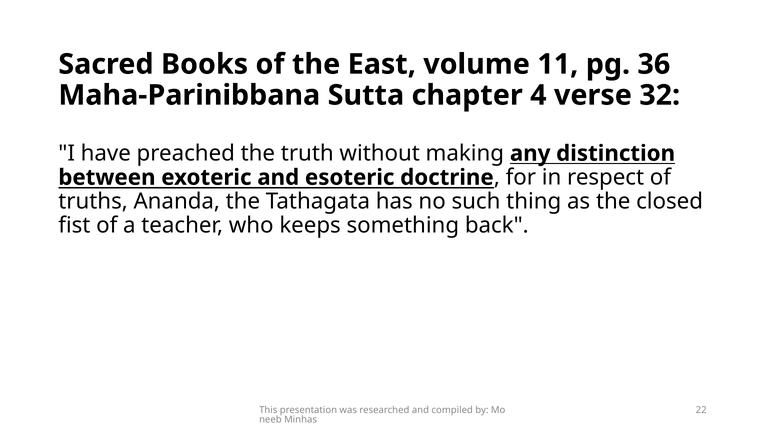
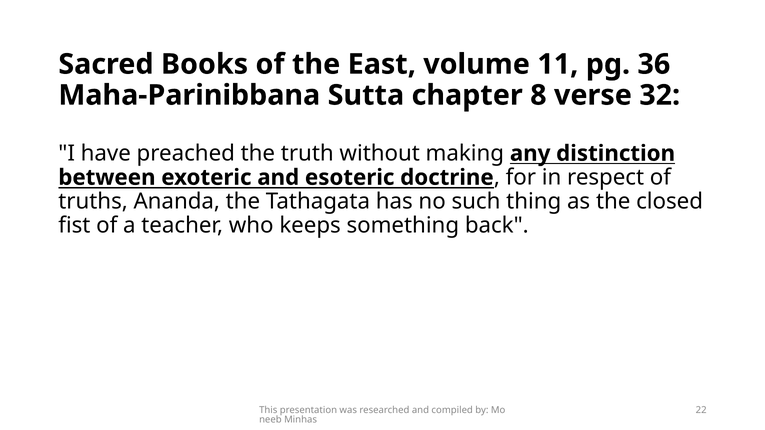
4: 4 -> 8 (538, 95)
